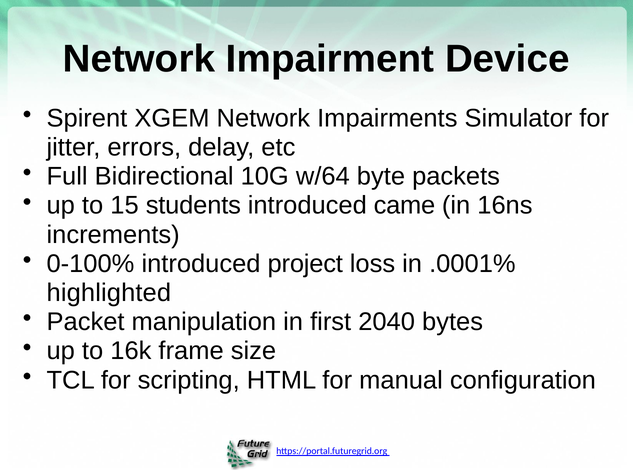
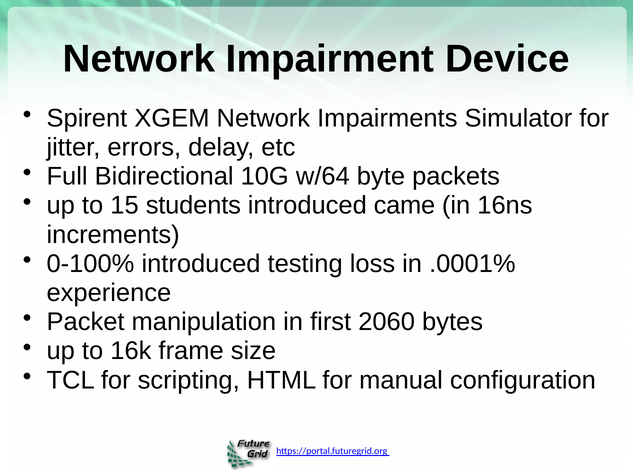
project: project -> testing (305, 264)
highlighted: highlighted -> experience (109, 293)
2040: 2040 -> 2060 (387, 322)
